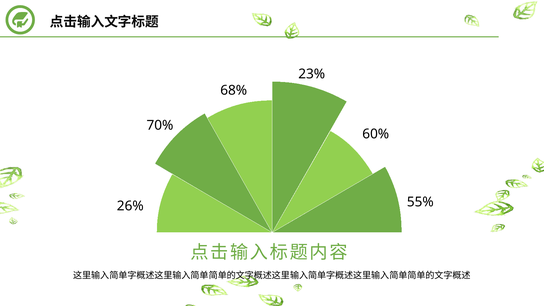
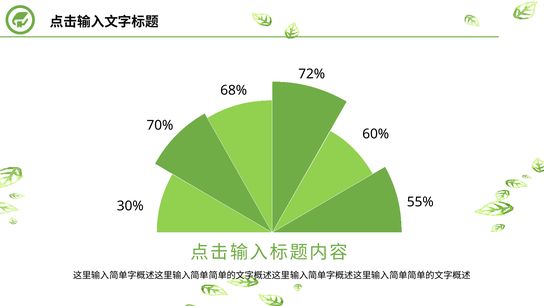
23%: 23% -> 72% (312, 74)
26%: 26% -> 30% (130, 206)
